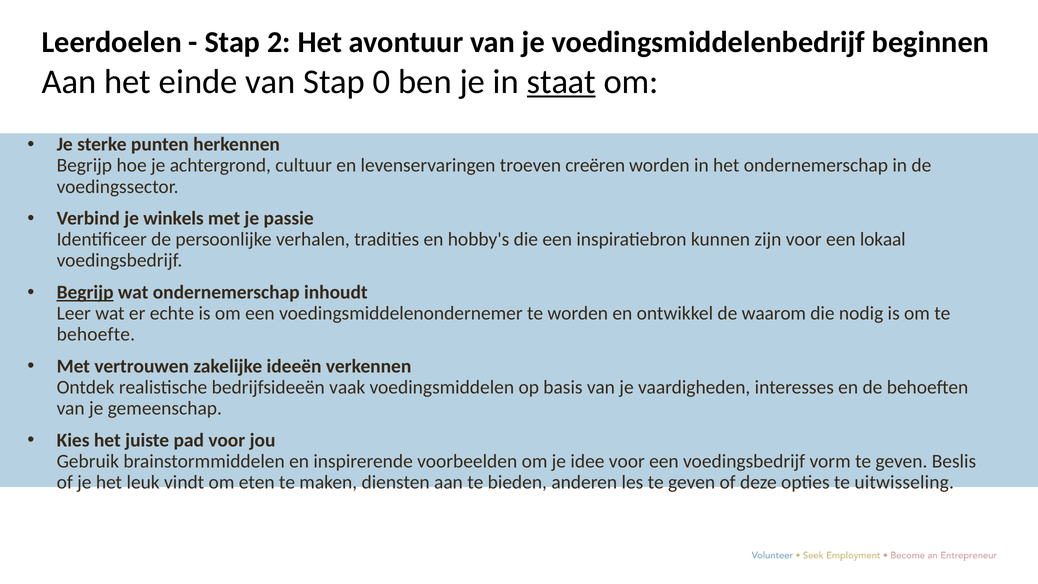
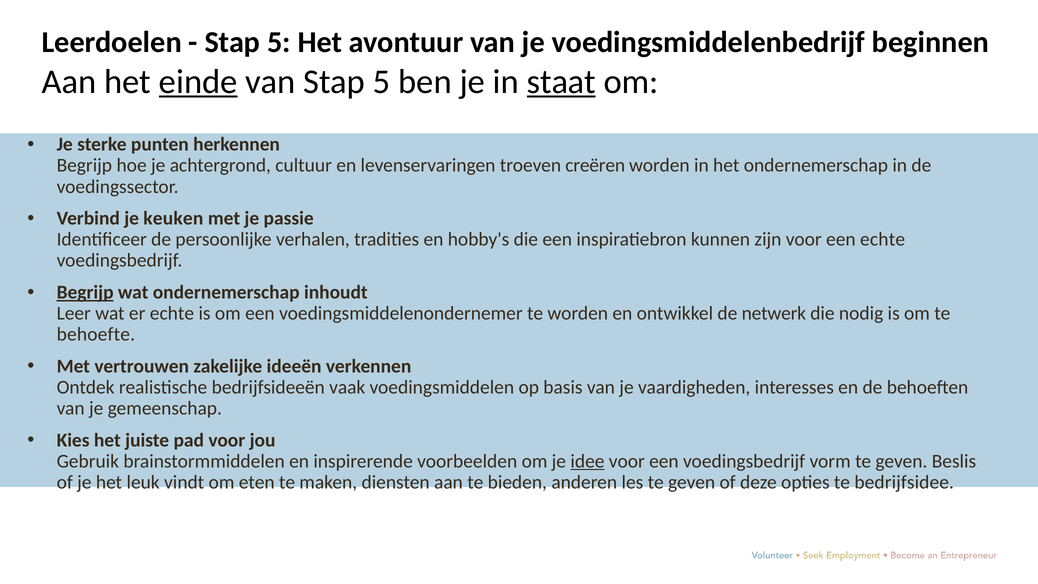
2: 2 -> 5 (279, 42)
einde underline: none -> present (198, 82)
van Stap 0: 0 -> 5 (382, 82)
winkels: winkels -> keuken (173, 218)
een lokaal: lokaal -> echte (883, 239)
waarom: waarom -> netwerk (774, 313)
idee underline: none -> present (587, 461)
uitwisseling: uitwisseling -> bedrijfsidee (904, 482)
